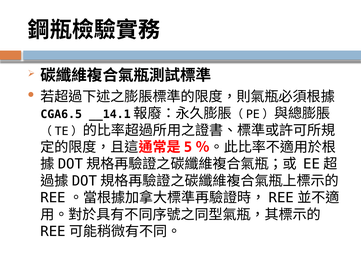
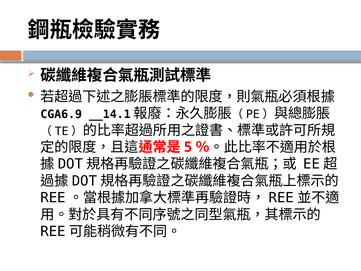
CGA6.5: CGA6.5 -> CGA6.9 (61, 114)
